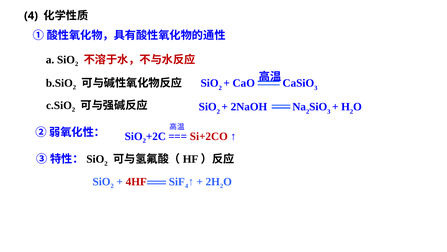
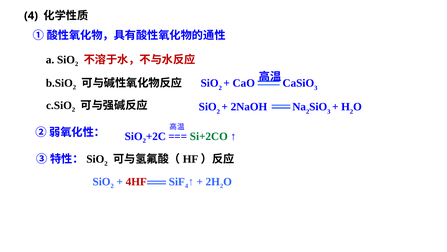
Si+2CO colour: red -> green (209, 136)
